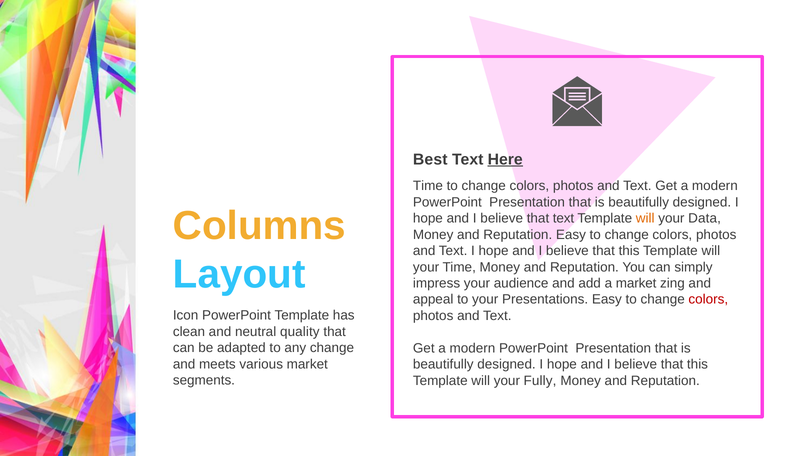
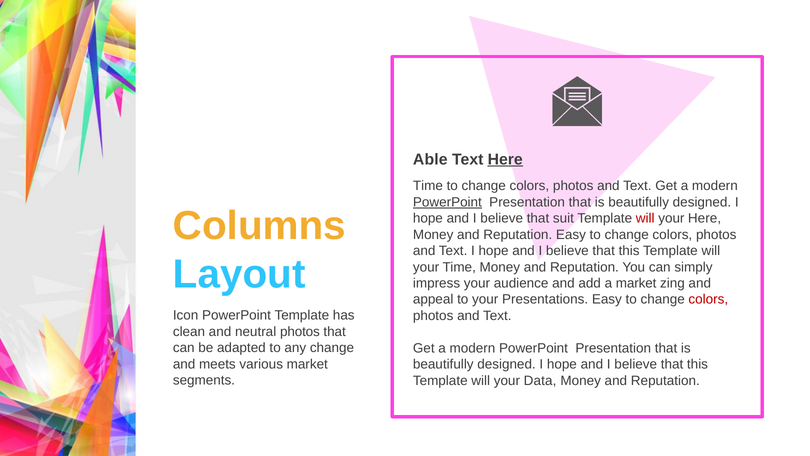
Best: Best -> Able (430, 159)
PowerPoint underline: none -> present (447, 202)
that text: text -> suit (563, 218)
will colour: orange -> red (645, 218)
your Data: Data -> Here (705, 218)
neutral quality: quality -> photos (300, 331)
Fully: Fully -> Data (540, 380)
